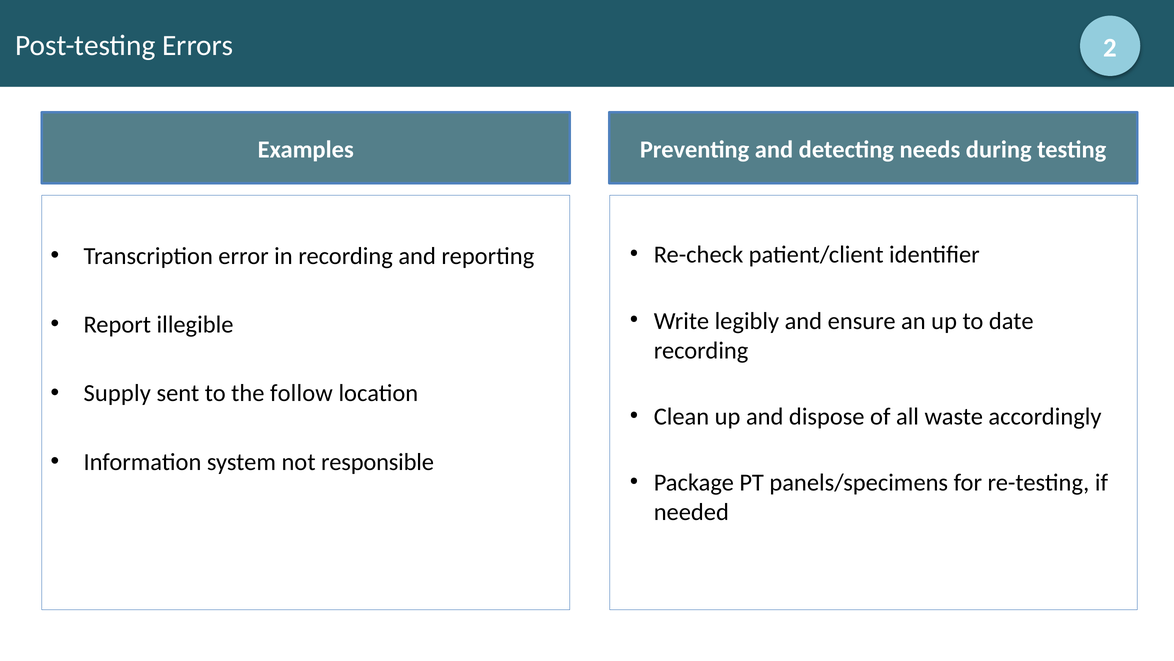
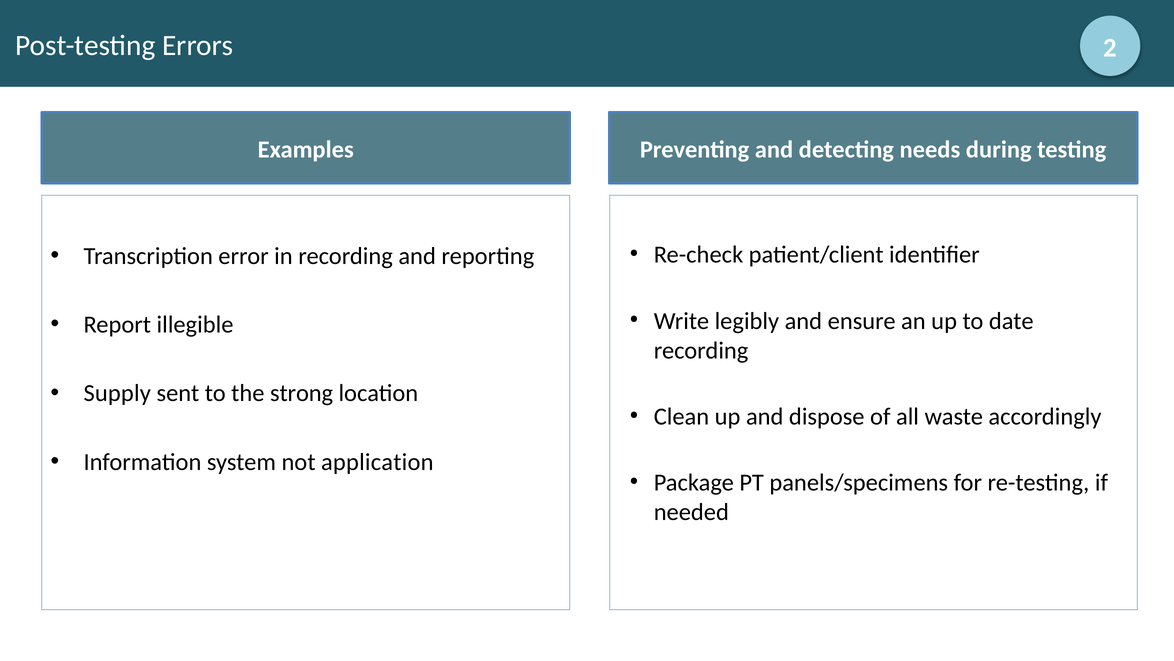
follow: follow -> strong (302, 393)
responsible: responsible -> application (377, 462)
